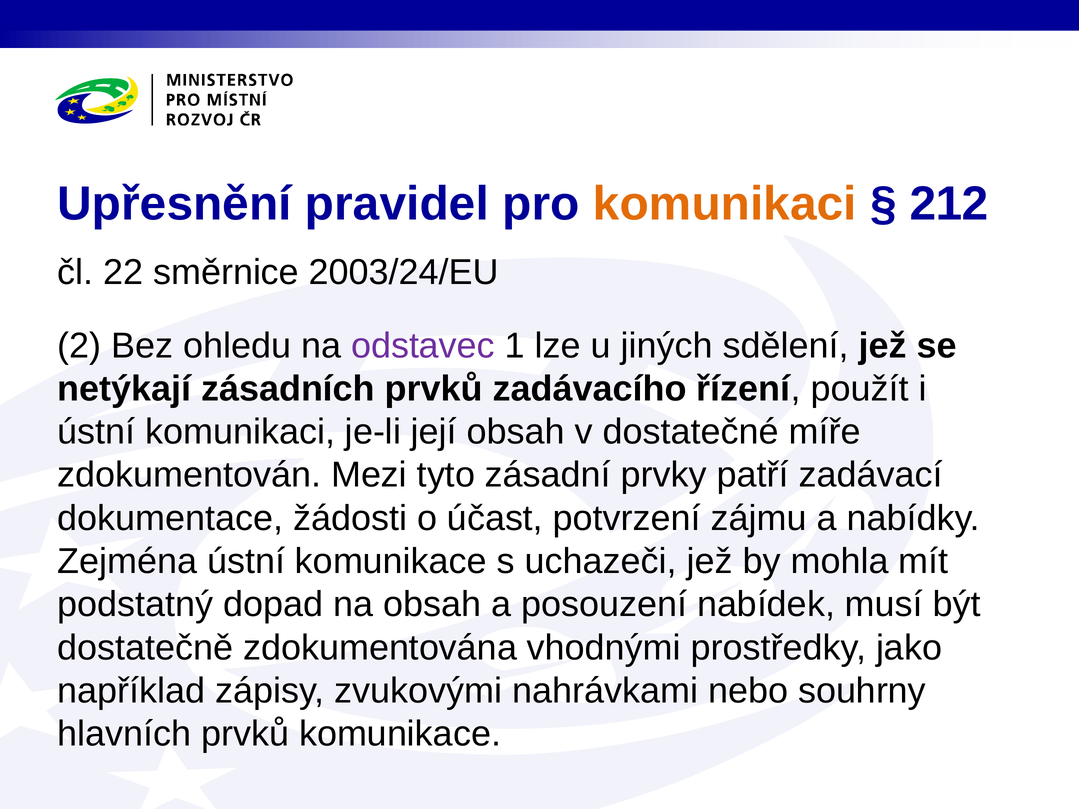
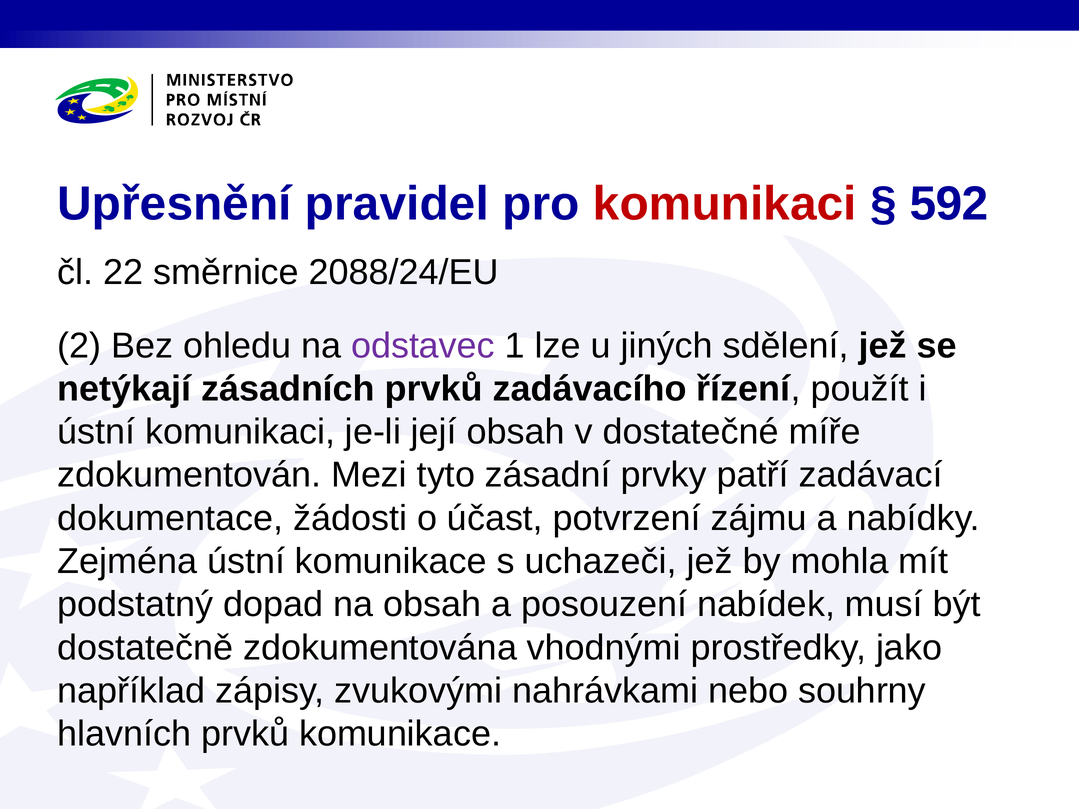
komunikaci colour: orange -> red (725, 204)
212: 212 -> 592 (949, 204)
2003/24/EU: 2003/24/EU -> 2088/24/EU (404, 273)
